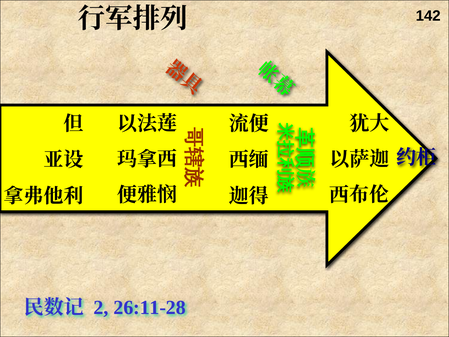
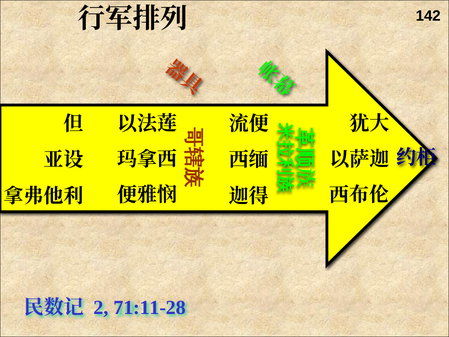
26:11-28: 26:11-28 -> 71:11-28 (150, 307)
